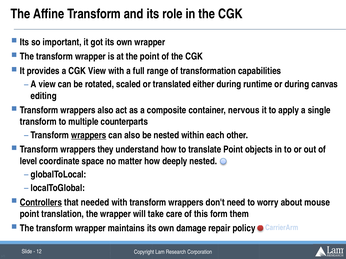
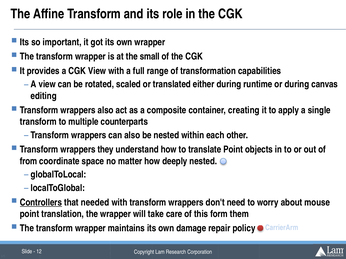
the point: point -> small (150, 57)
nervous: nervous -> creating (244, 110)
wrappers underline: present -> none (89, 135)
level: level -> from (29, 161)
